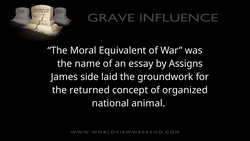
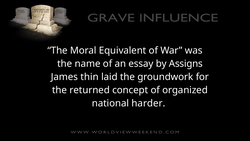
side: side -> thin (90, 77)
animal: animal -> harder (148, 103)
